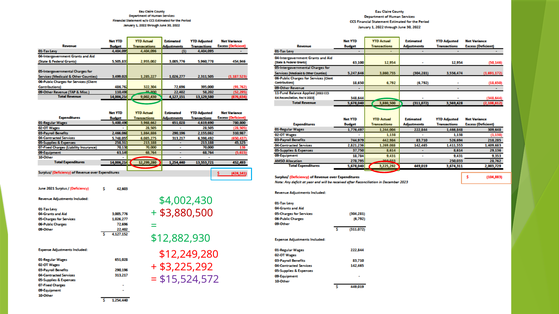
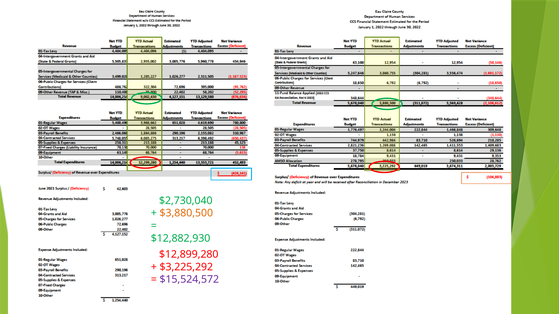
$4,002,430: $4,002,430 -> $2,730,040 (186, 201)
$3,880,500 colour: red -> orange (186, 213)
$12,249,280: $12,249,280 -> $12,899,280 (189, 255)
